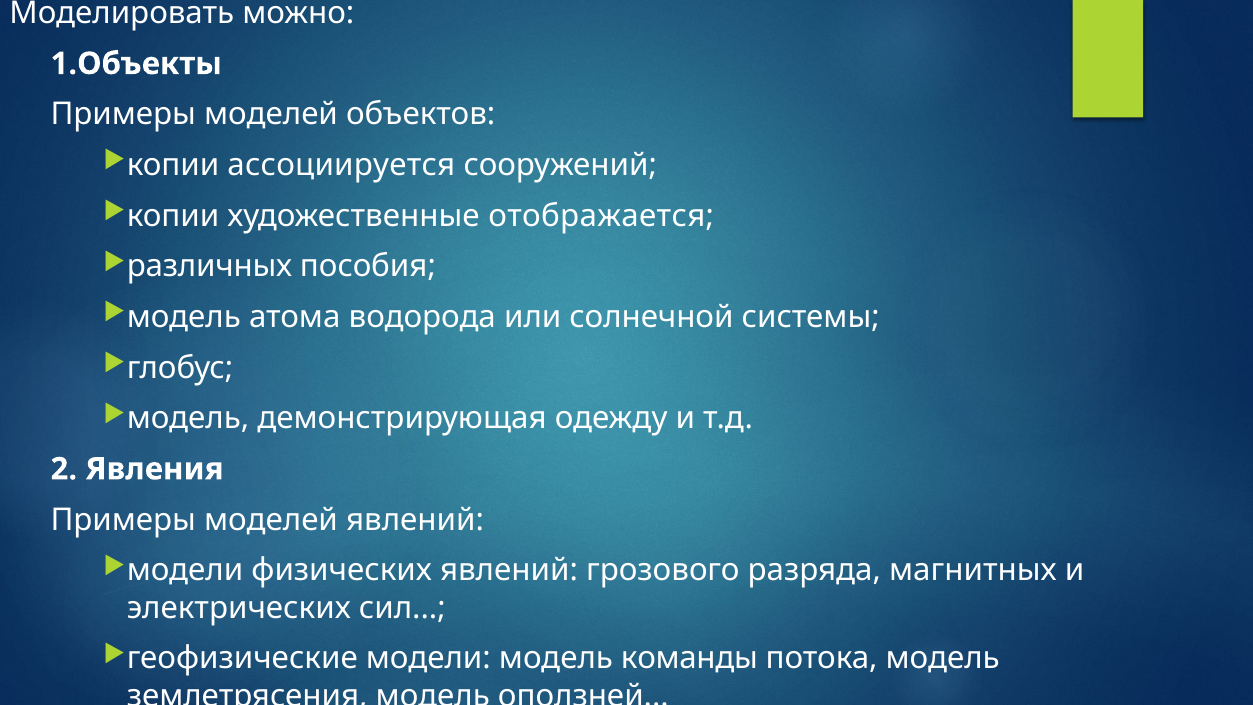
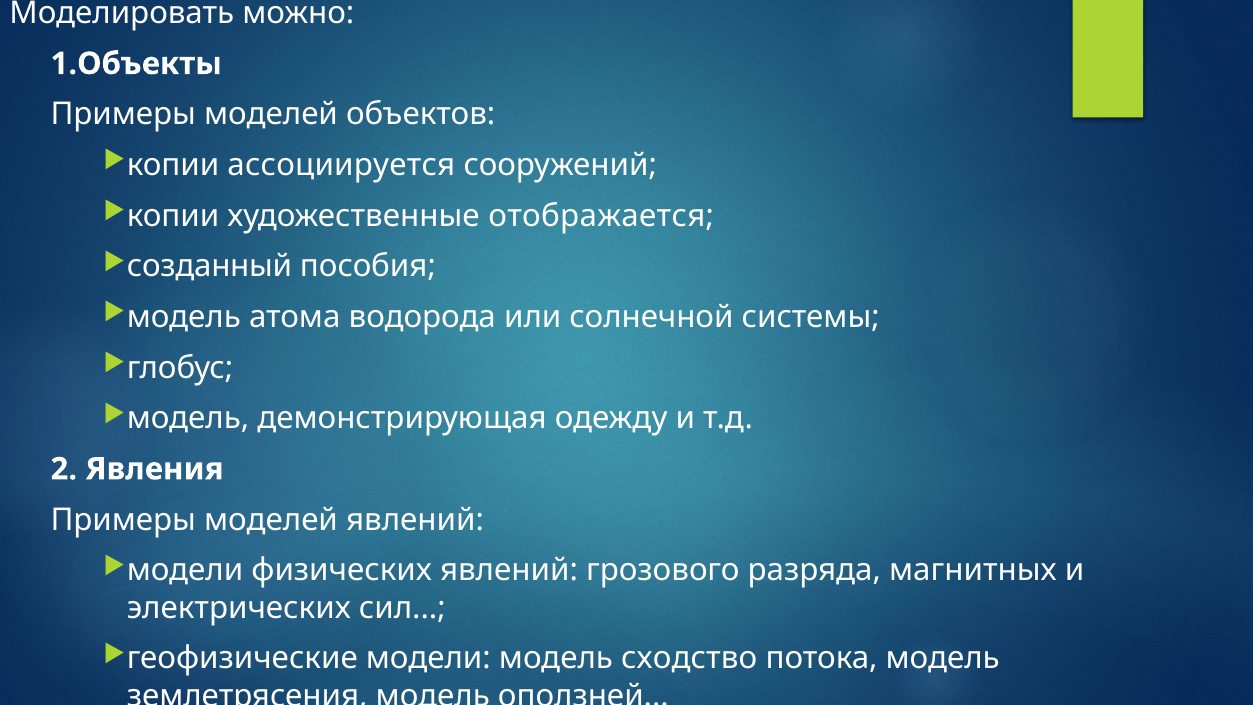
различных: различных -> созданный (210, 266)
команды: команды -> сходство (689, 658)
